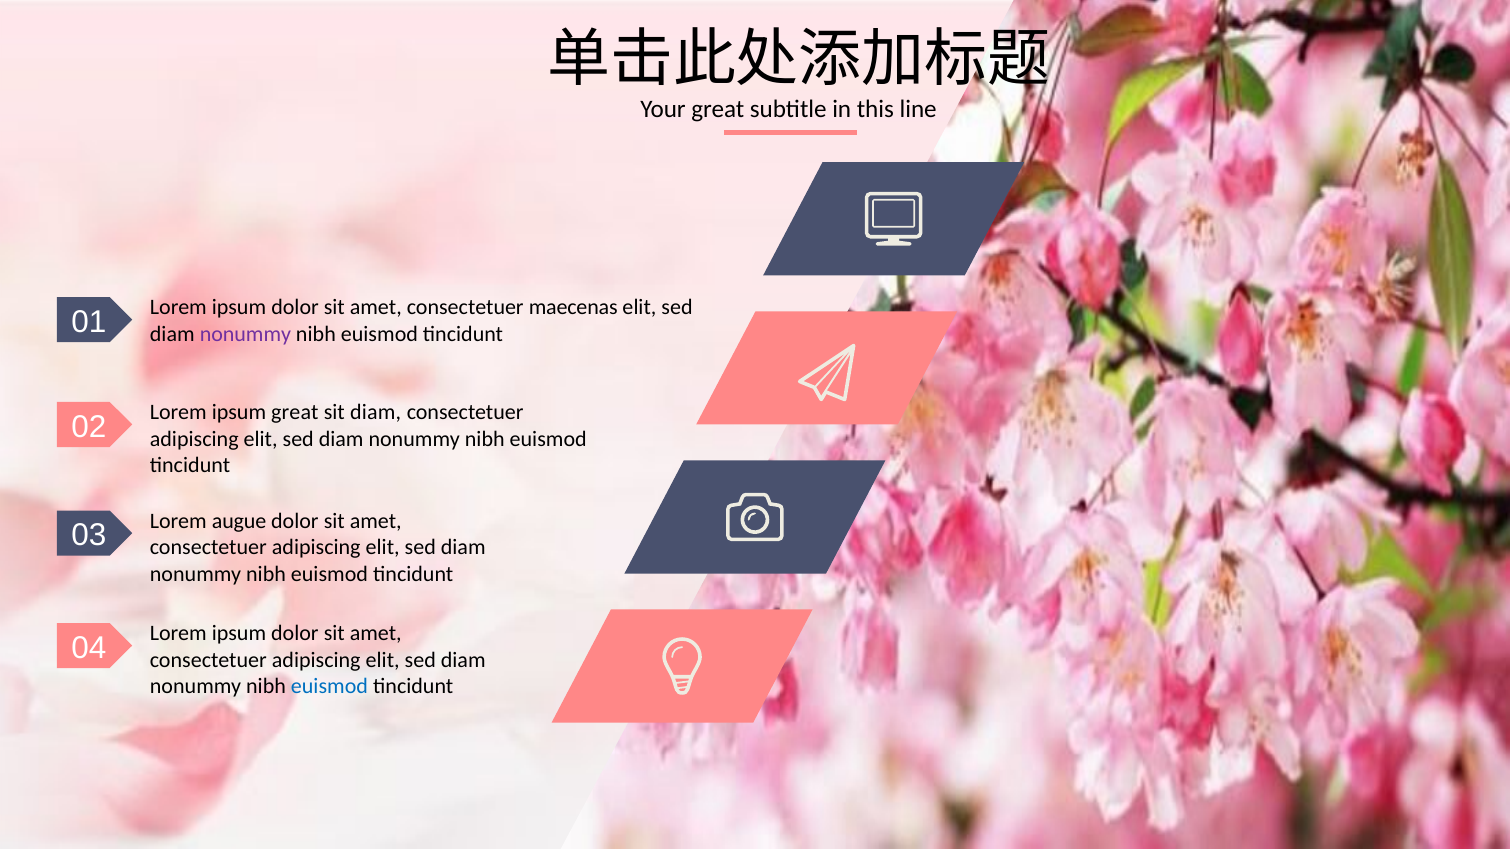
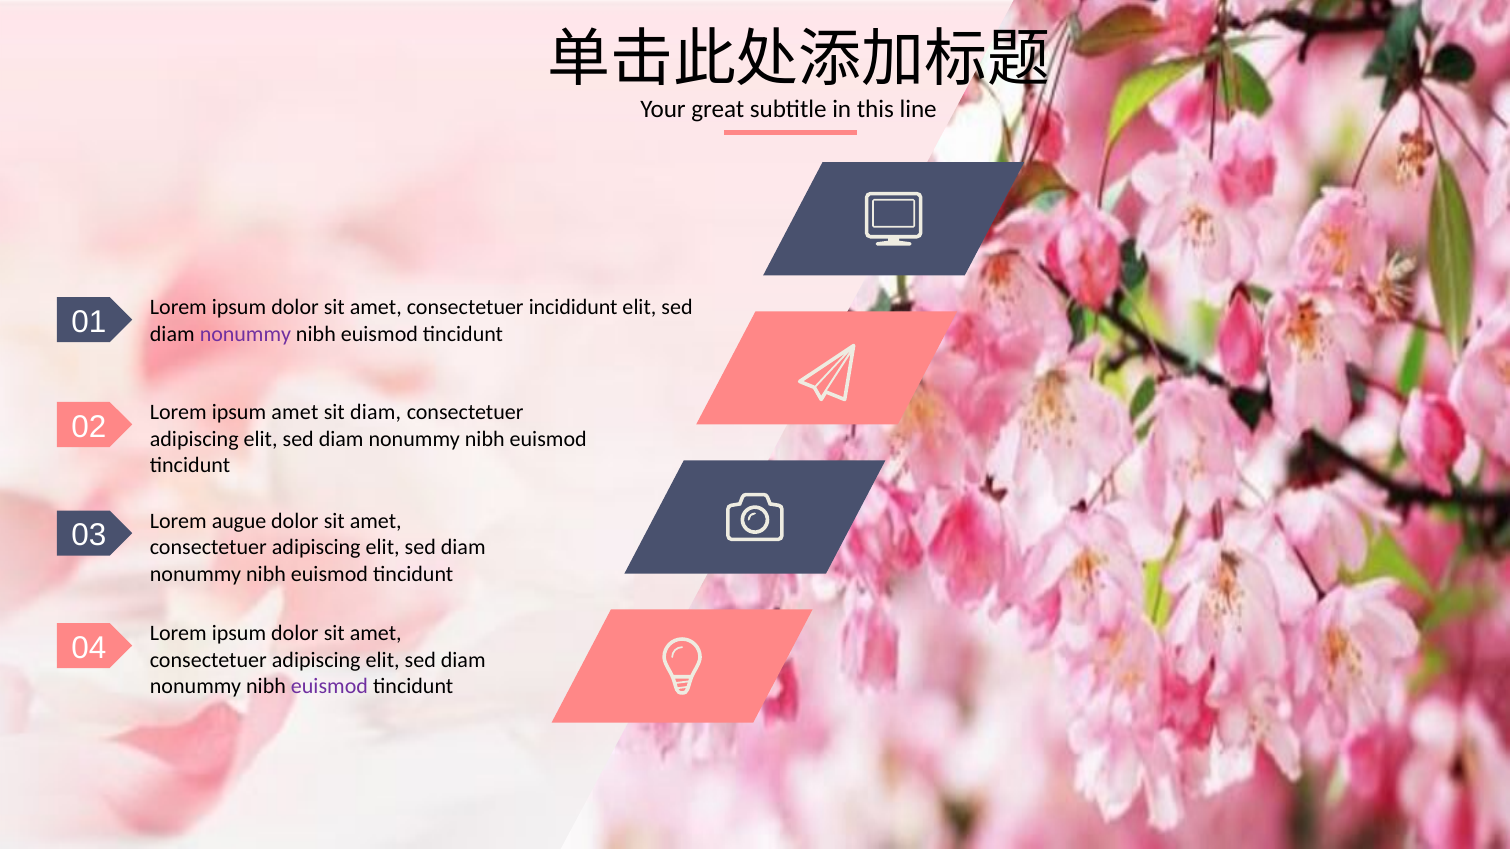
maecenas: maecenas -> incididunt (573, 308)
ipsum great: great -> amet (295, 413)
euismod colour: blue -> purple (329, 687)
